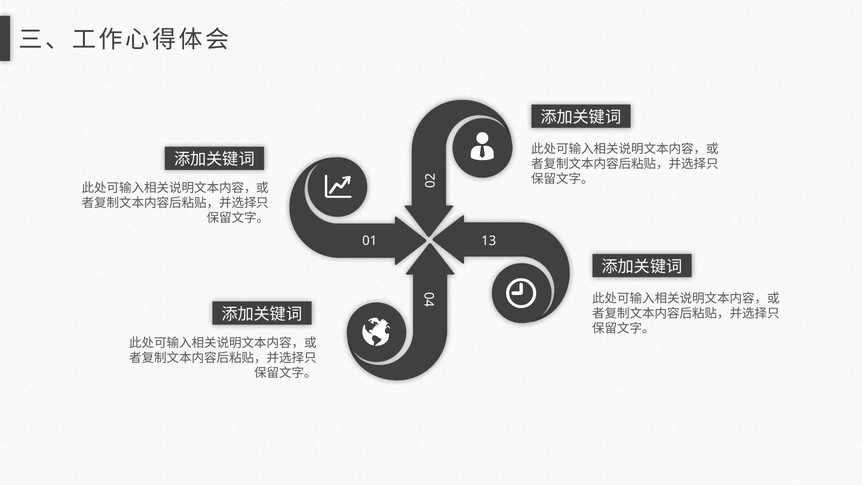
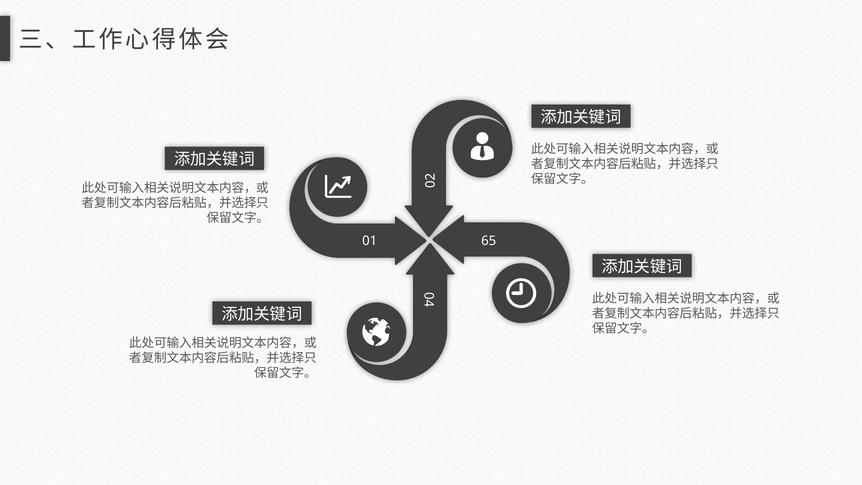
13: 13 -> 65 (489, 241)
